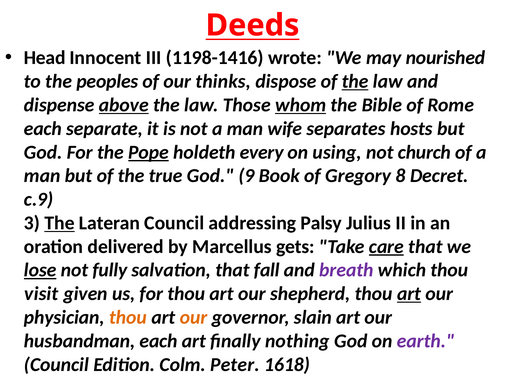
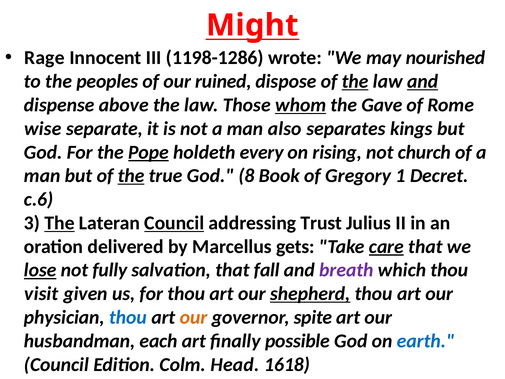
Deeds: Deeds -> Might (252, 25)
Head: Head -> Rage (44, 58)
1198-1416: 1198-1416 -> 1198-1286 (215, 58)
thinks: thinks -> ruined (223, 81)
and underline: none -> present (423, 81)
above underline: present -> none (124, 105)
Bible: Bible -> Gave (382, 105)
each: each -> wise (43, 129)
wife: wife -> also (285, 129)
hosts: hosts -> kings (411, 129)
using: using -> rising (337, 152)
the underline: none -> present (131, 176)
9: 9 -> 8 (246, 176)
8: 8 -> 1 (401, 176)
c.9: c.9 -> c.6 (39, 199)
Council underline: none -> present (174, 223)
Palsy: Palsy -> Trust (321, 223)
shepherd underline: none -> present (310, 294)
art underline: present -> none (409, 294)
thou colour: orange -> blue (128, 317)
slain: slain -> spite (313, 317)
nothing: nothing -> possible (298, 341)
earth colour: purple -> blue (426, 341)
Peter: Peter -> Head (235, 364)
